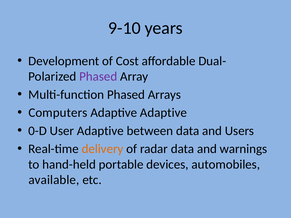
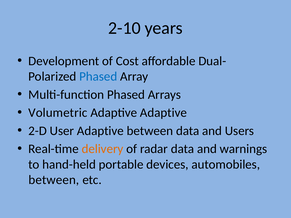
9-10: 9-10 -> 2-10 (124, 28)
Phased colour: purple -> blue (98, 77)
Computers: Computers -> Volumetric (58, 113)
0-D: 0-D -> 2-D (38, 131)
available: available -> between (54, 180)
